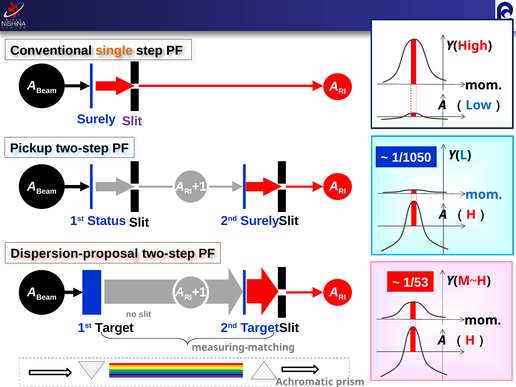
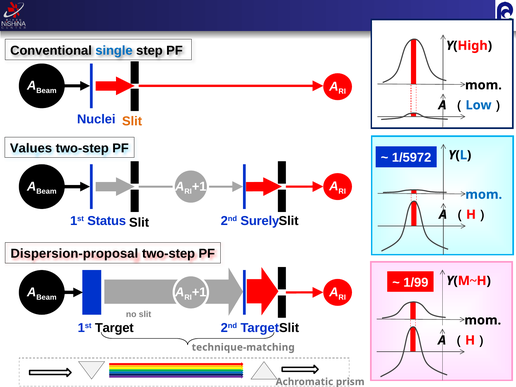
single colour: orange -> blue (114, 50)
Surely: Surely -> Nuclei (96, 119)
Slit colour: purple -> orange (132, 121)
Pickup: Pickup -> Values (31, 148)
1/1050: 1/1050 -> 1/5972 (412, 158)
1/53: 1/53 -> 1/99 (416, 282)
measuring-matching: measuring-matching -> technique-matching (243, 347)
